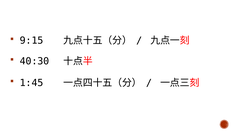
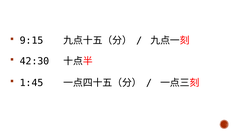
40:30: 40:30 -> 42:30 (34, 61)
